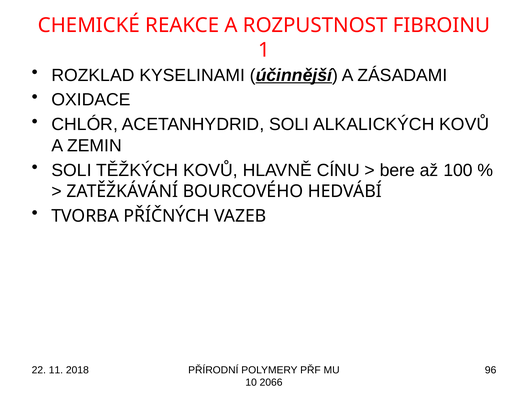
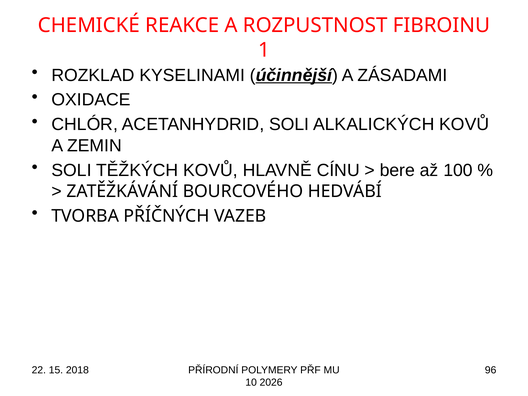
11: 11 -> 15 (56, 370)
2066: 2066 -> 2026 (271, 382)
